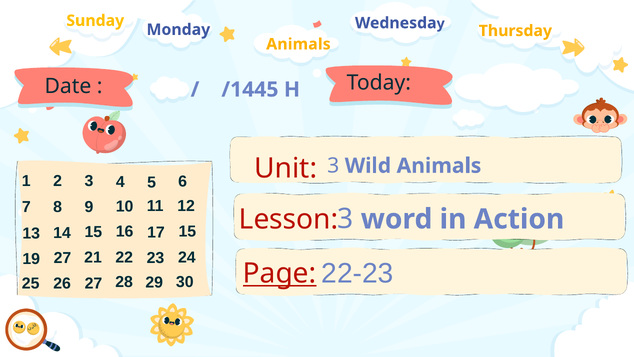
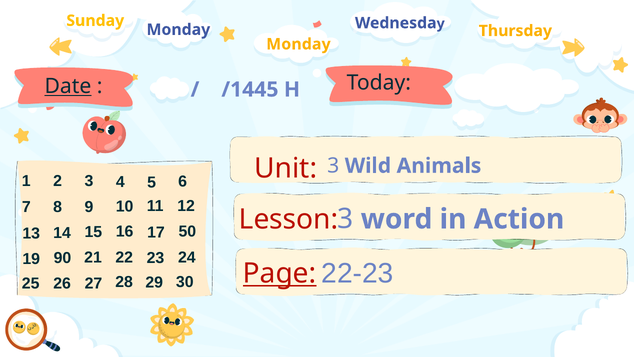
Animals: Animals -> Monday (298, 44)
Date underline: none -> present (68, 86)
17 15: 15 -> 50 (187, 231)
19 27: 27 -> 90 (62, 258)
